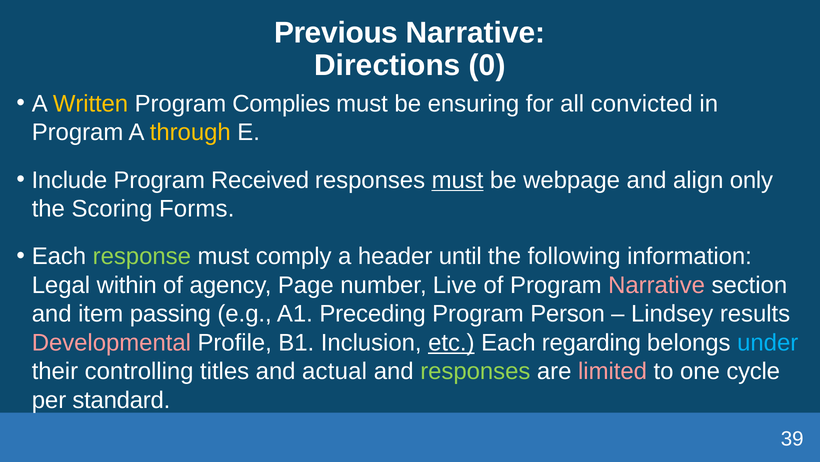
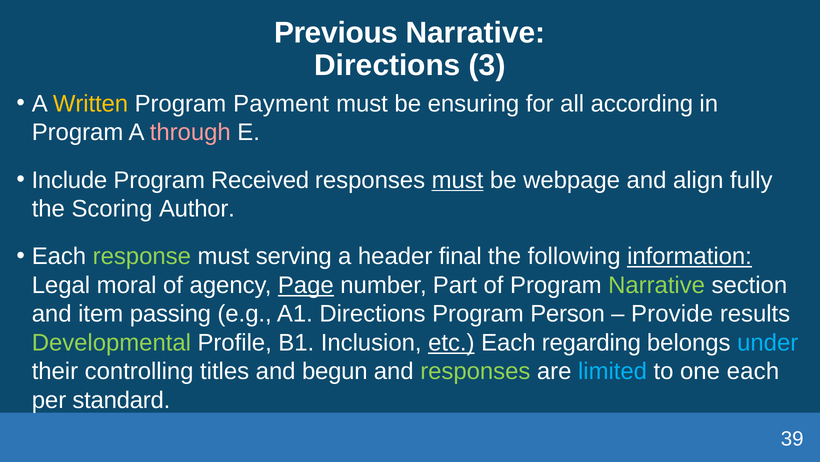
0: 0 -> 3 (487, 65)
Complies: Complies -> Payment (281, 104)
convicted: convicted -> according (642, 104)
through colour: yellow -> pink (190, 132)
only: only -> fully (751, 180)
Forms: Forms -> Author (197, 209)
comply: comply -> serving (294, 256)
until: until -> final (460, 256)
information underline: none -> present (690, 256)
within: within -> moral (127, 285)
Page underline: none -> present (306, 285)
Live: Live -> Part (455, 285)
Narrative colour: pink -> light green (657, 285)
A1 Preceding: Preceding -> Directions (373, 314)
Lindsey: Lindsey -> Provide (672, 314)
Developmental colour: pink -> light green (111, 342)
actual: actual -> begun (335, 371)
limited colour: pink -> light blue (613, 371)
one cycle: cycle -> each (753, 371)
